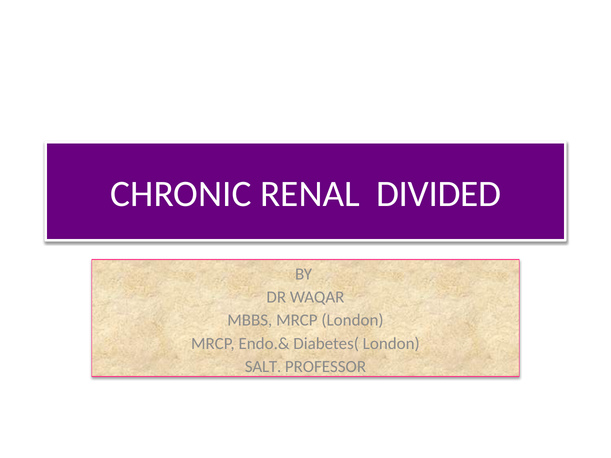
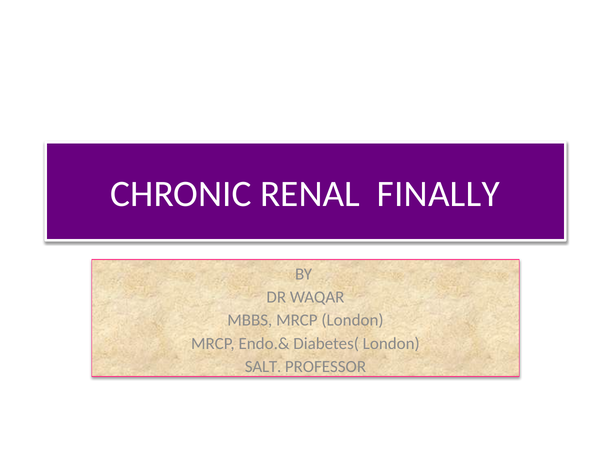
DIVIDED: DIVIDED -> FINALLY (438, 194)
